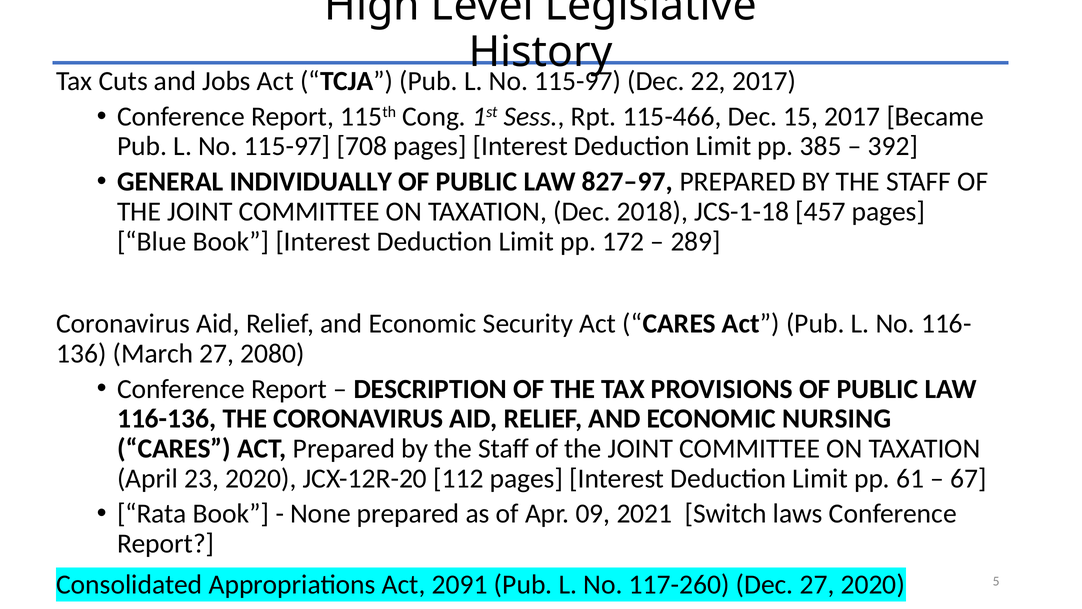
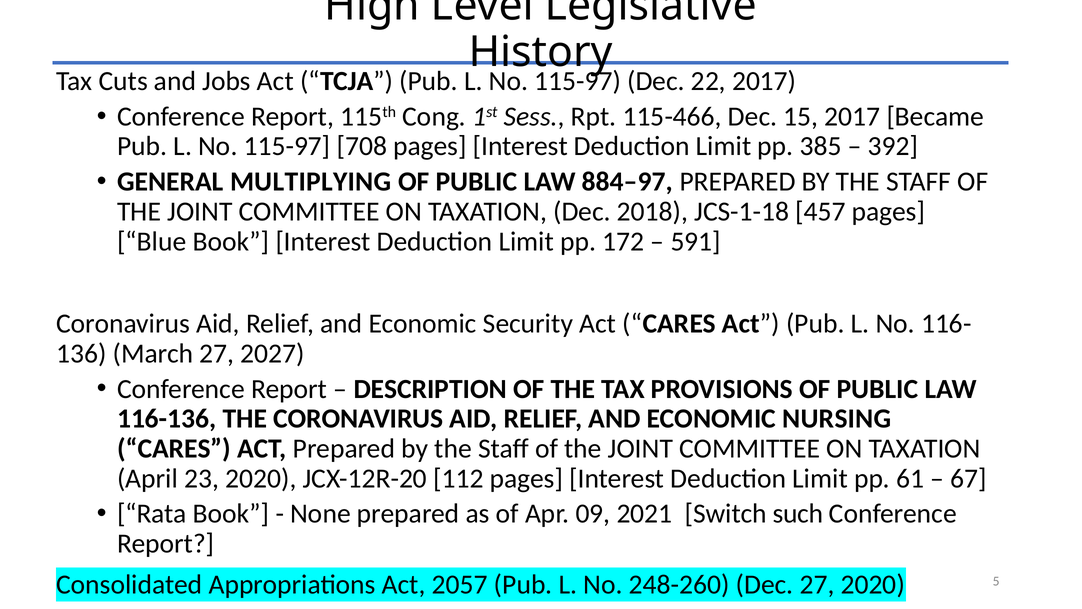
INDIVIDUALLY: INDIVIDUALLY -> MULTIPLYING (311, 182)
827–97: 827–97 -> 884–97 (627, 182)
289: 289 -> 591 (696, 241)
2080: 2080 -> 2027 (272, 353)
laws: laws -> such (798, 514)
2091: 2091 -> 2057 (460, 584)
117-260: 117-260 -> 248-260 (679, 584)
